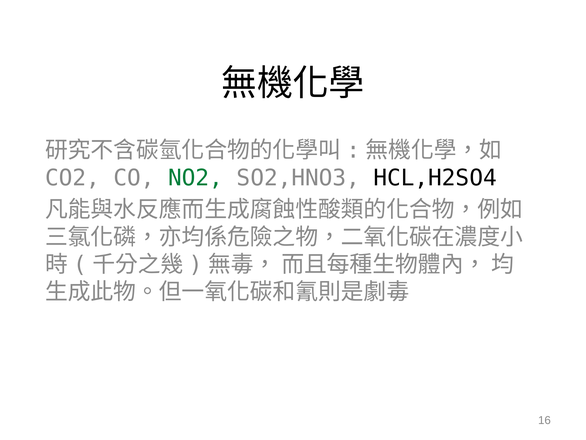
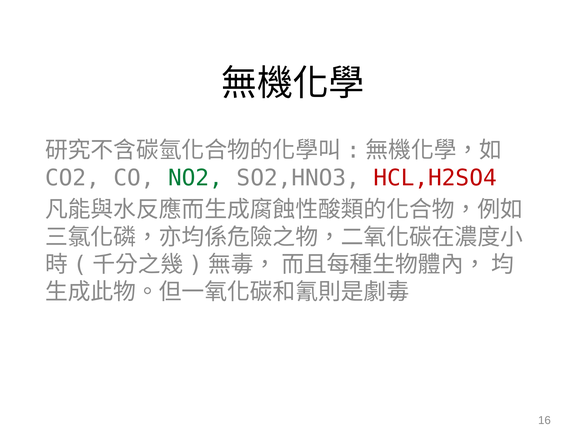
HCL,H2SO4 colour: black -> red (435, 178)
